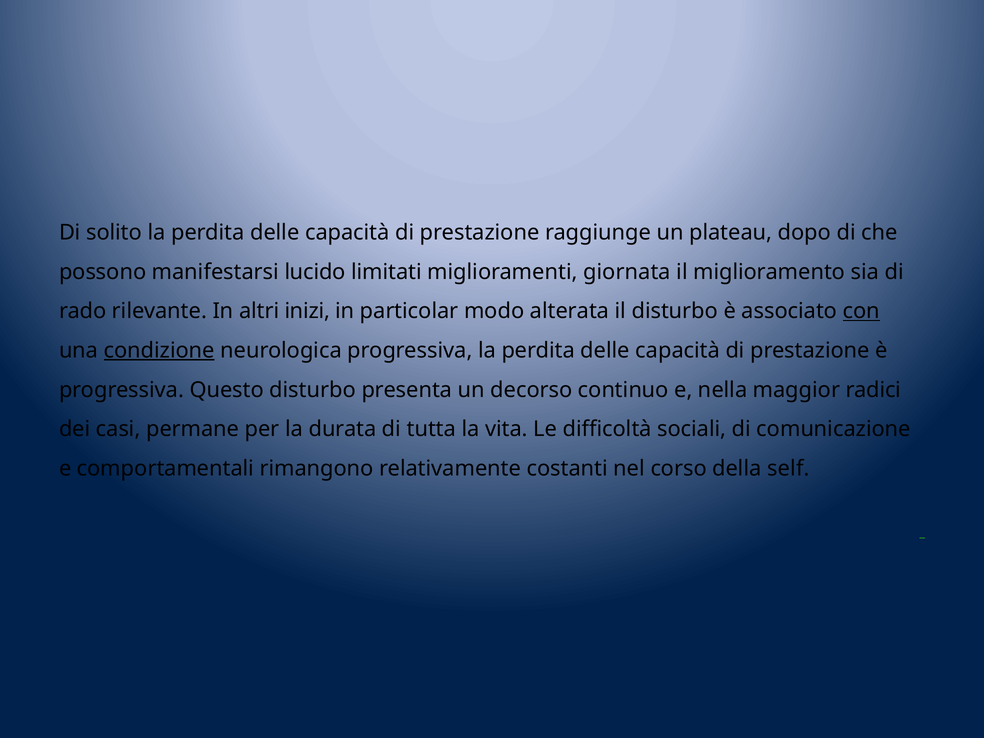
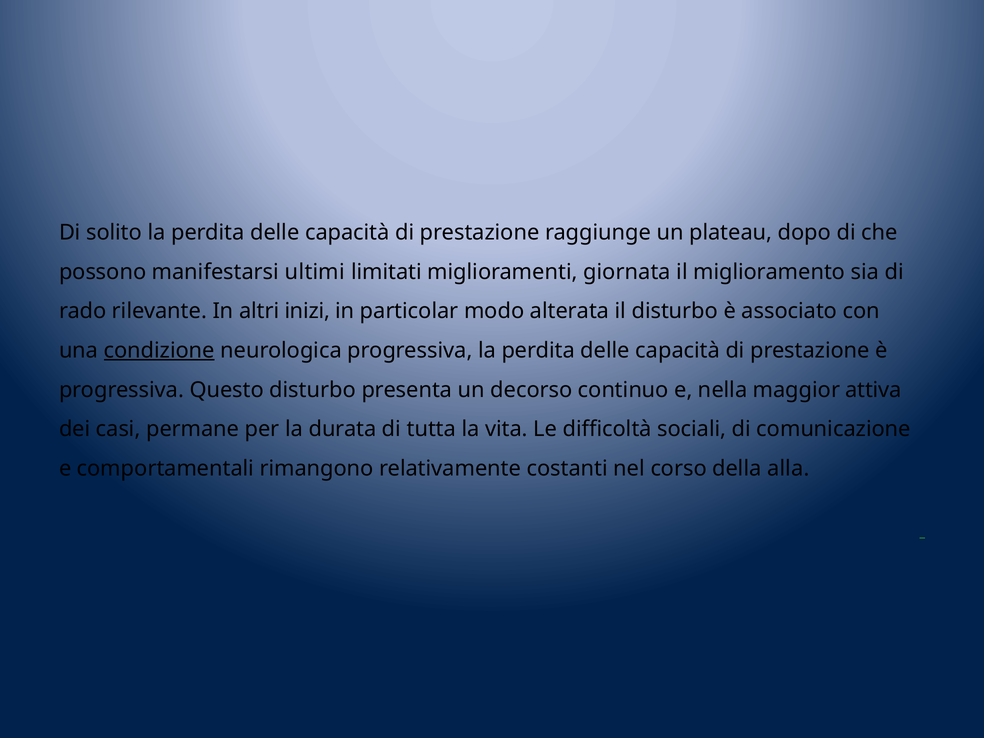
lucido: lucido -> ultimi (315, 272)
con underline: present -> none (861, 311)
radici: radici -> attiva (873, 390)
self: self -> alla (788, 468)
